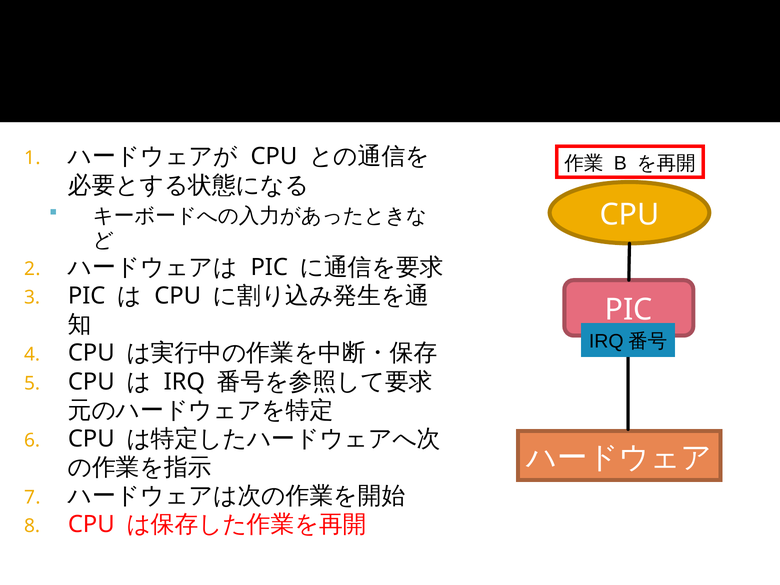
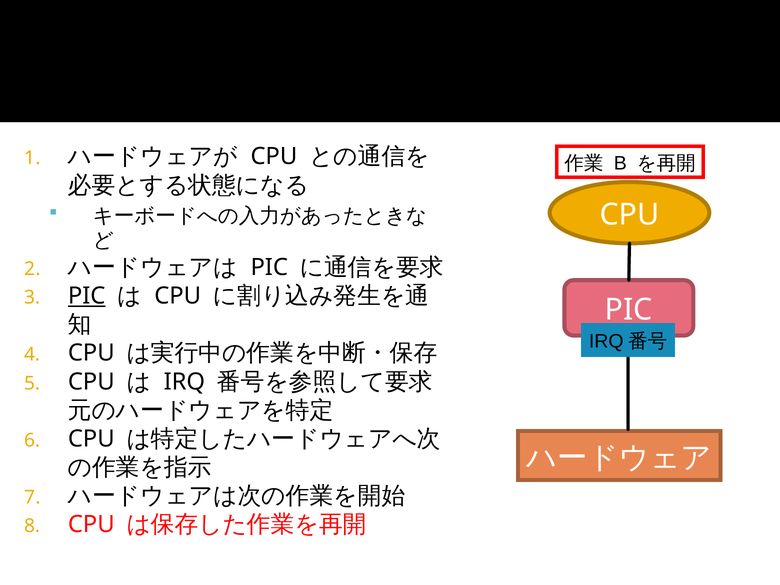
PIC underline: none -> present (87, 296)
